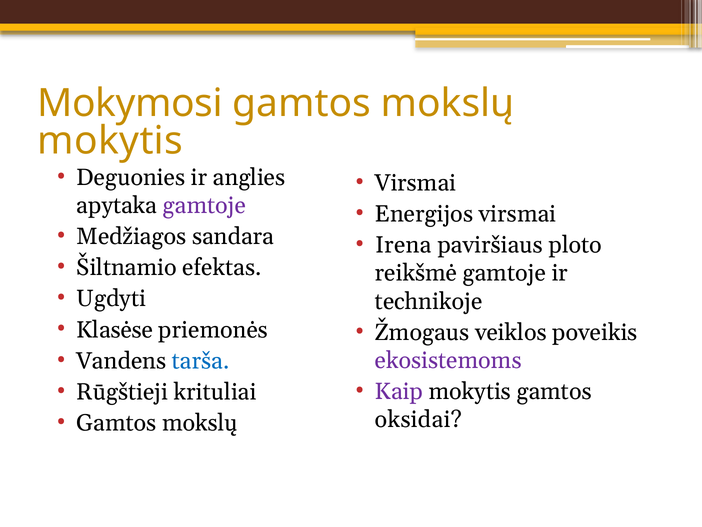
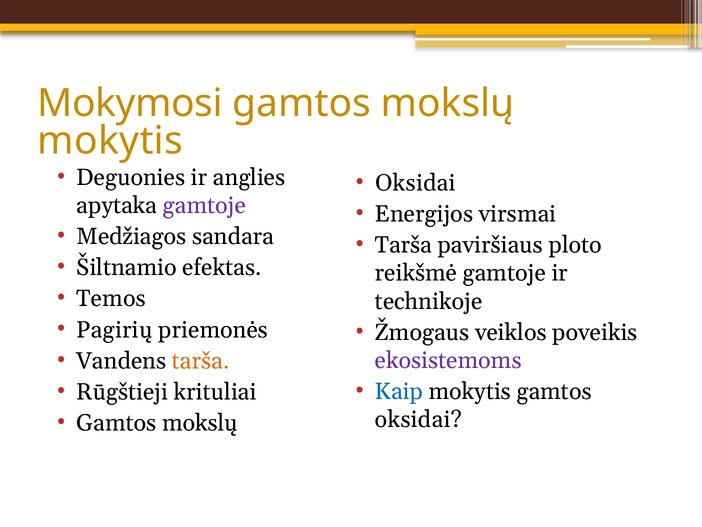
Virsmai: Virsmai -> Oksidai (415, 183)
Irena: Irena -> Tarša (403, 245)
Ugdyti: Ugdyti -> Temos (111, 298)
Klasėse: Klasėse -> Pagirių (114, 329)
tarša colour: blue -> orange (201, 360)
Kaip colour: purple -> blue (399, 391)
